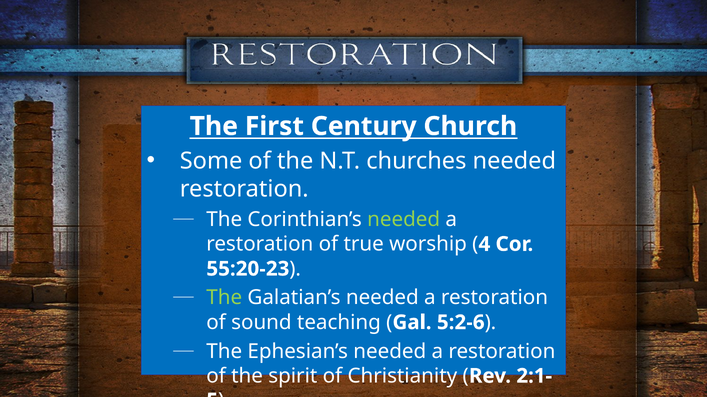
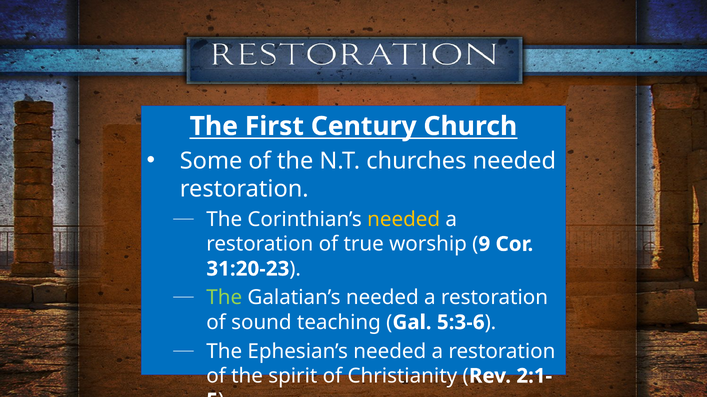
needed colour: light green -> yellow (404, 220)
4: 4 -> 9 (484, 245)
55:20-23: 55:20-23 -> 31:20-23 (248, 269)
5:2-6: 5:2-6 -> 5:3-6 (461, 323)
